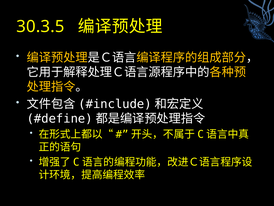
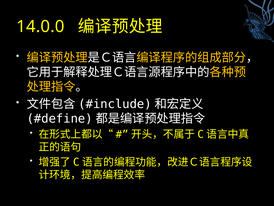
30.3.5: 30.3.5 -> 14.0.0 (40, 27)
